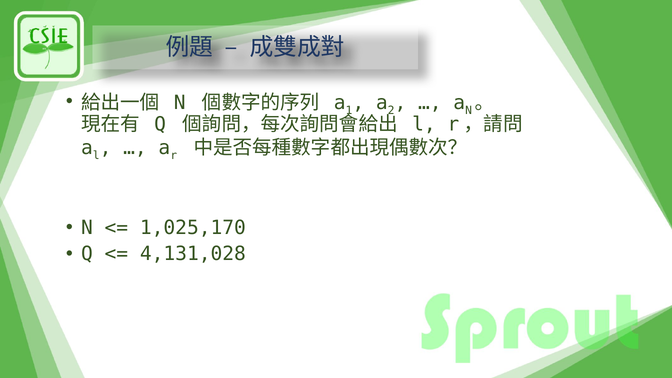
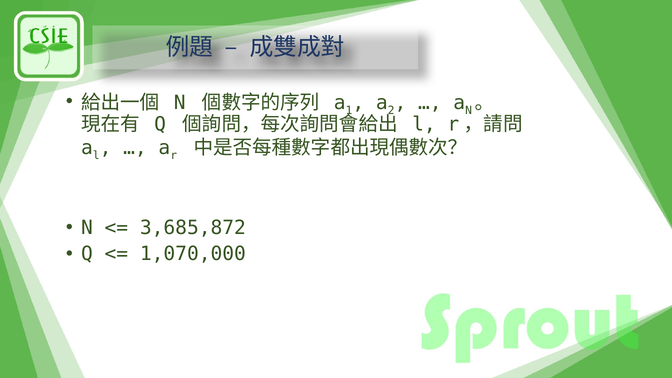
1,025,170: 1,025,170 -> 3,685,872 (193, 228)
4,131,028: 4,131,028 -> 1,070,000 (193, 254)
